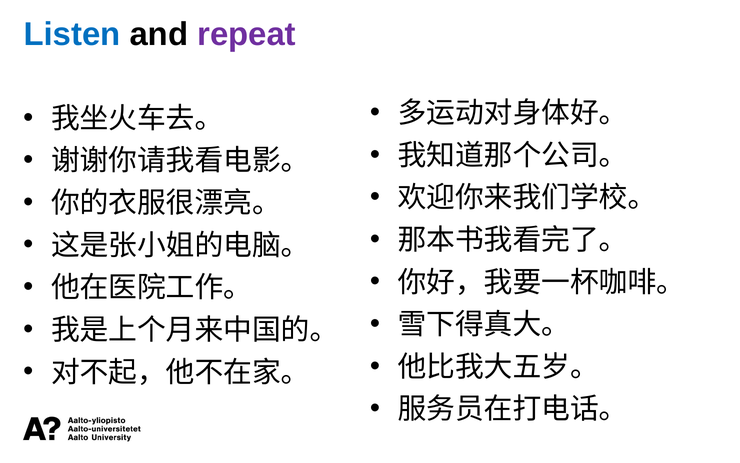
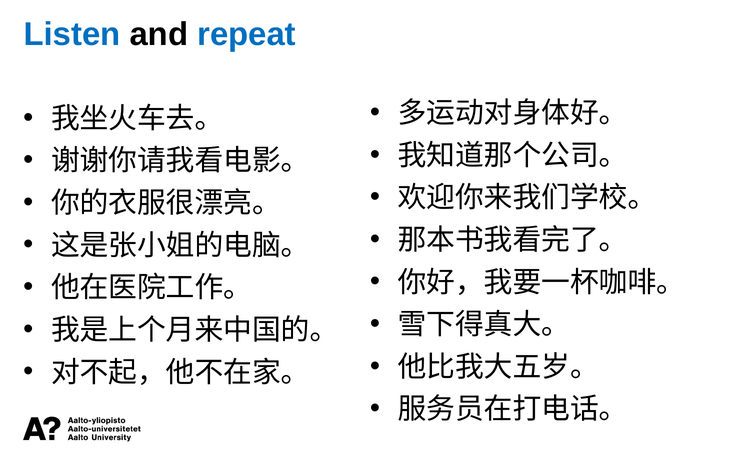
repeat colour: purple -> blue (247, 35)
